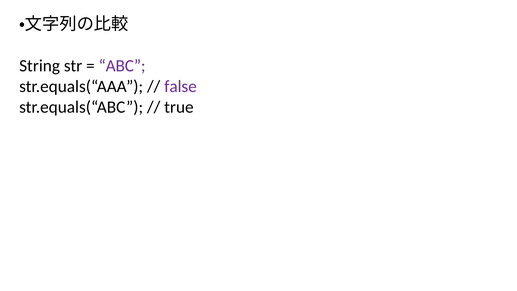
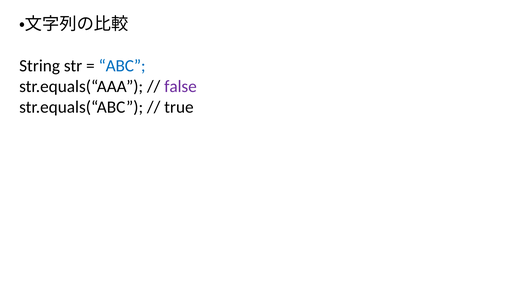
ABC colour: purple -> blue (122, 66)
